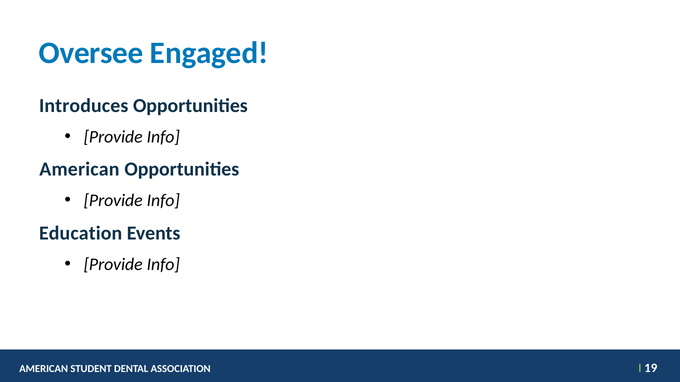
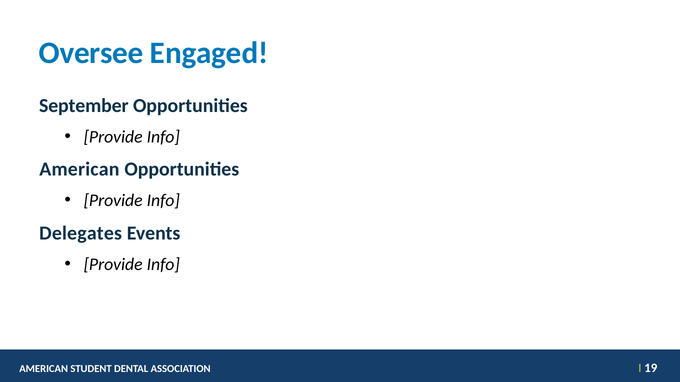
Introduces: Introduces -> September (84, 106)
Education: Education -> Delegates (81, 233)
